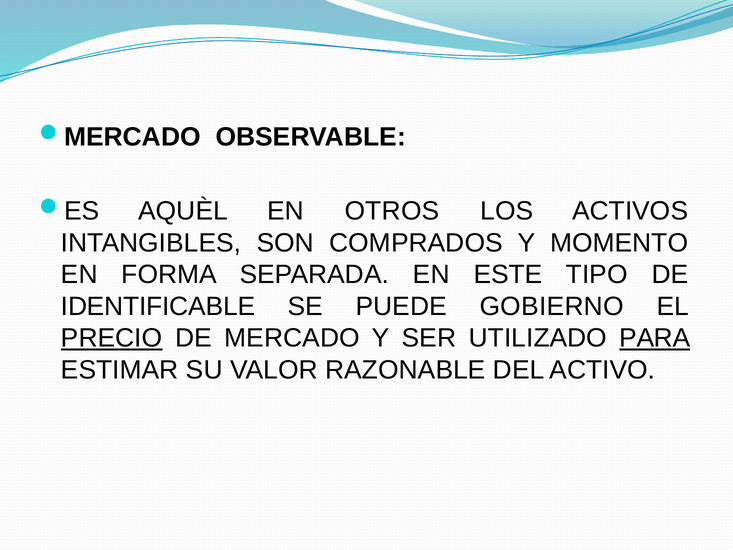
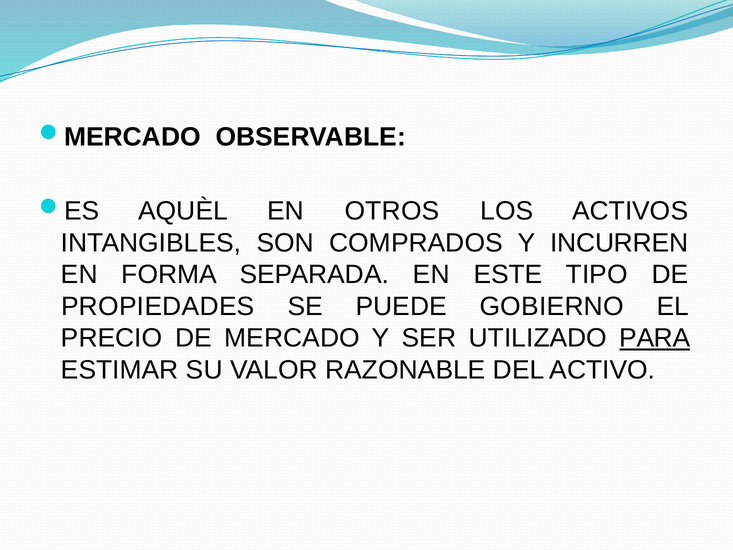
MOMENTO: MOMENTO -> INCURREN (619, 243)
IDENTIFICABLE: IDENTIFICABLE -> PROPIEDADES (158, 306)
PRECIO underline: present -> none (112, 338)
